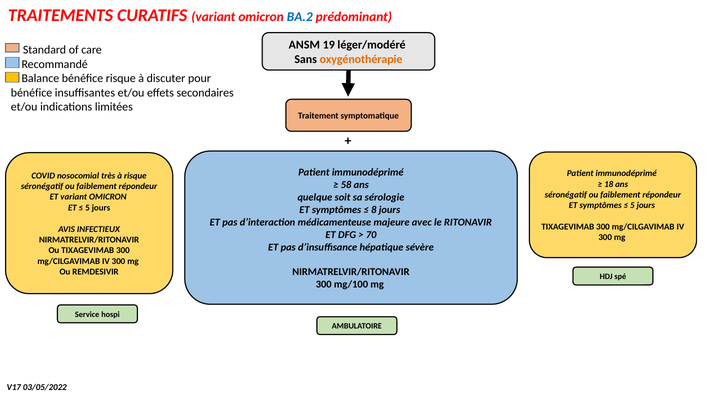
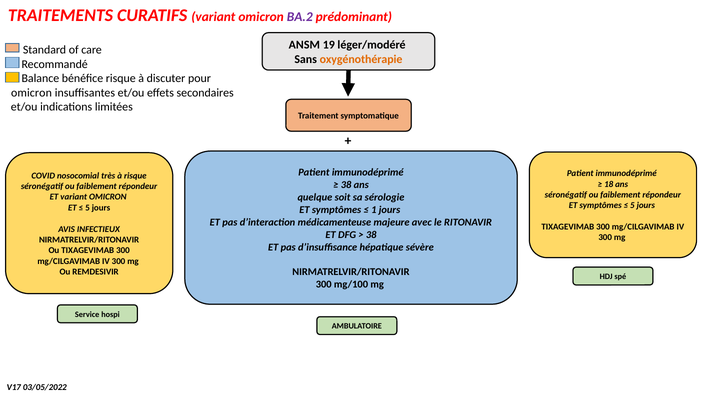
BA.2 colour: blue -> purple (300, 17)
bénéfice: bénéfice -> omicron (31, 93)
58: 58 -> 38 (346, 185)
8: 8 -> 1 (374, 210)
70: 70 -> 38 (371, 235)
